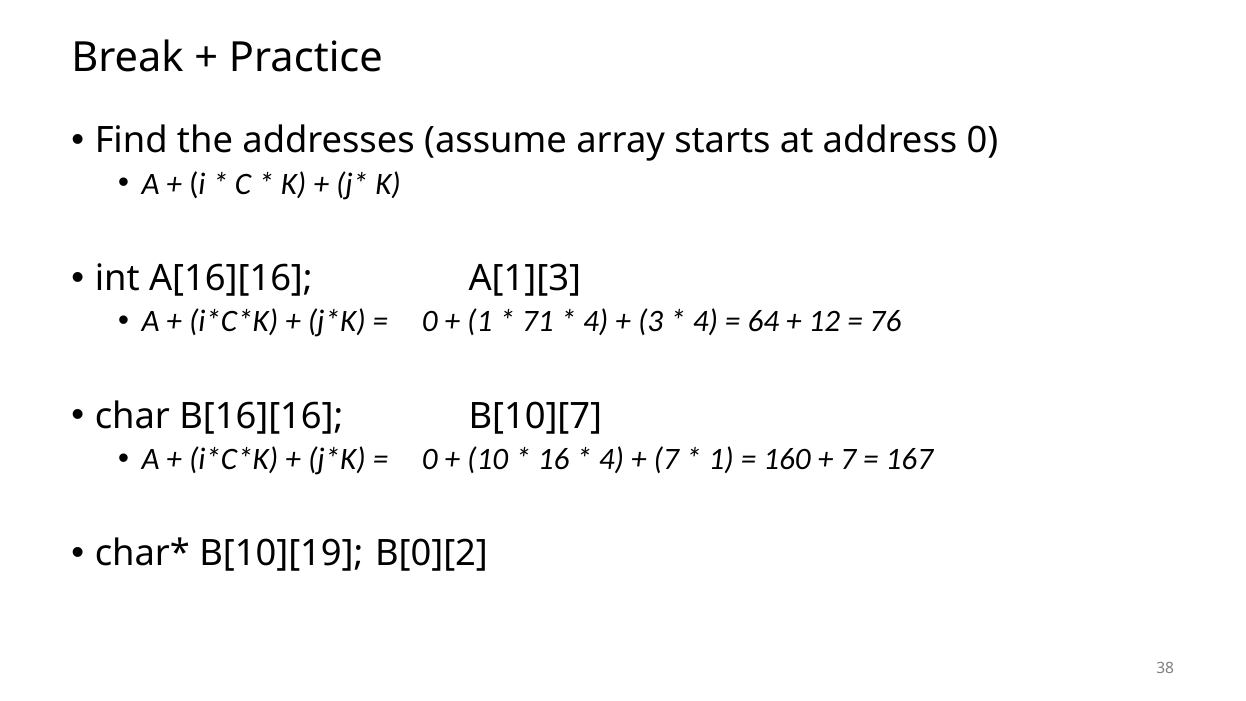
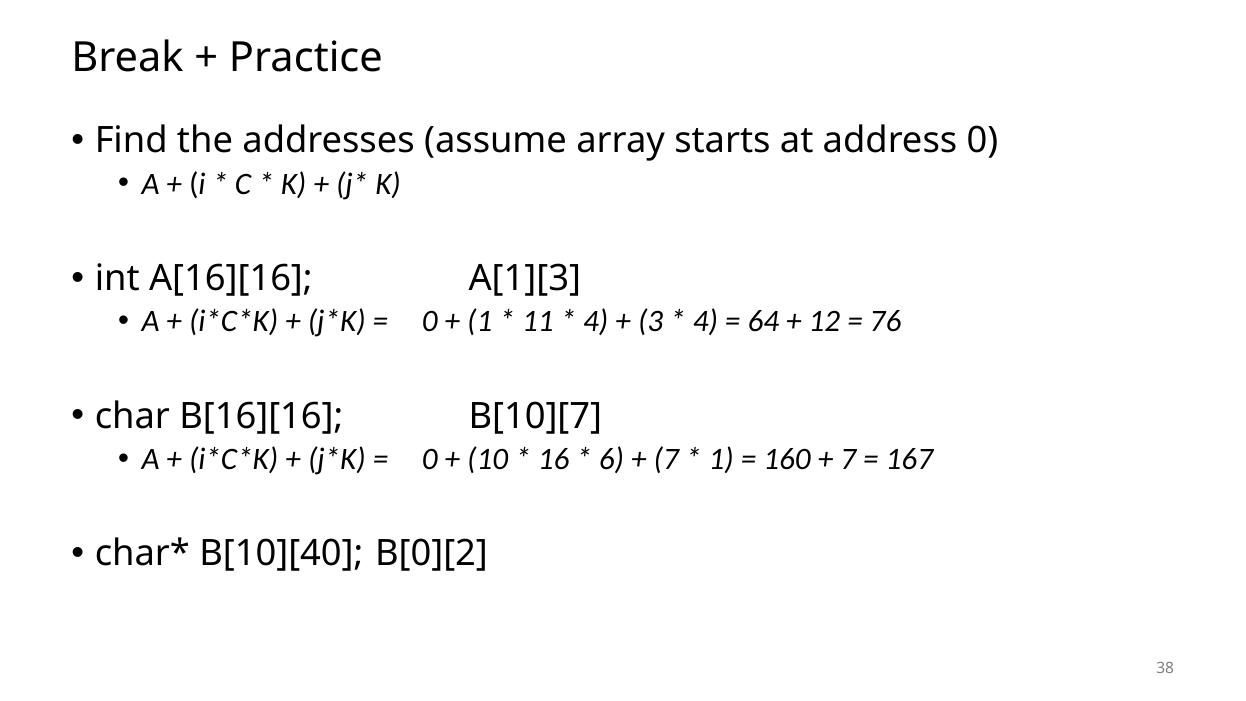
71: 71 -> 11 (538, 321)
4: 4 -> 6 (612, 459)
B[10][19: B[10][19 -> B[10][40 (281, 554)
